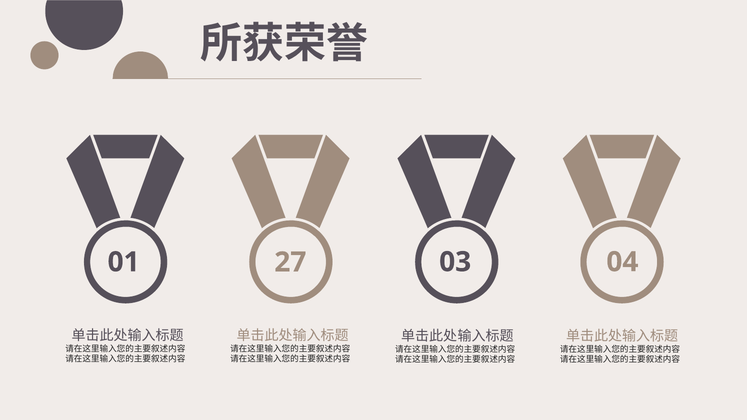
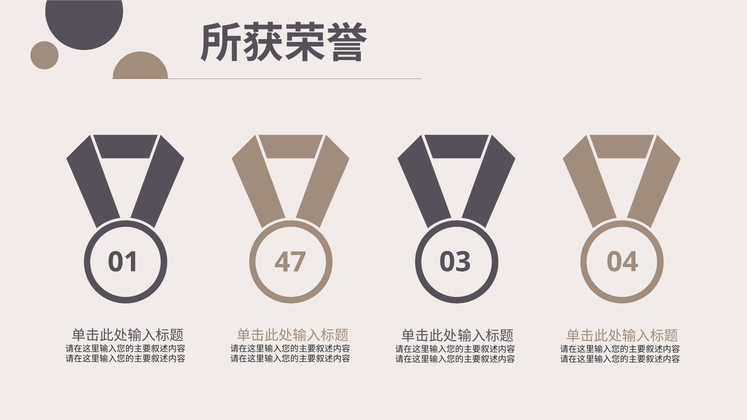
27: 27 -> 47 (290, 262)
